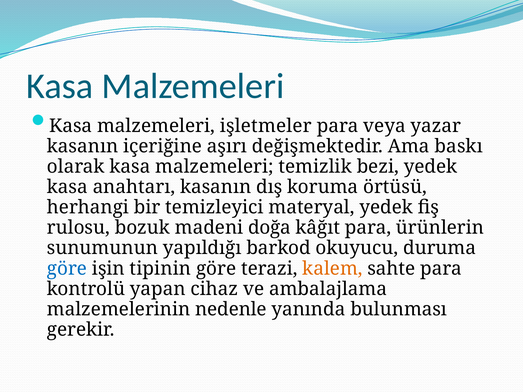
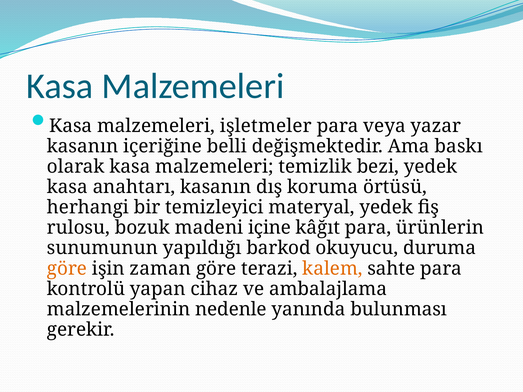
aşırı: aşırı -> belli (227, 146)
doğa: doğa -> içine (269, 228)
göre colour: blue -> orange (67, 269)
tipinin: tipinin -> zaman (160, 269)
